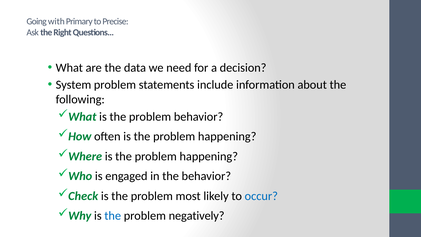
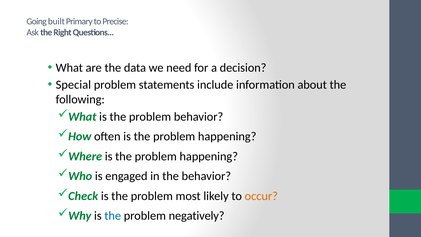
with: with -> built (56, 21)
System: System -> Special (73, 85)
occur colour: blue -> orange (261, 196)
